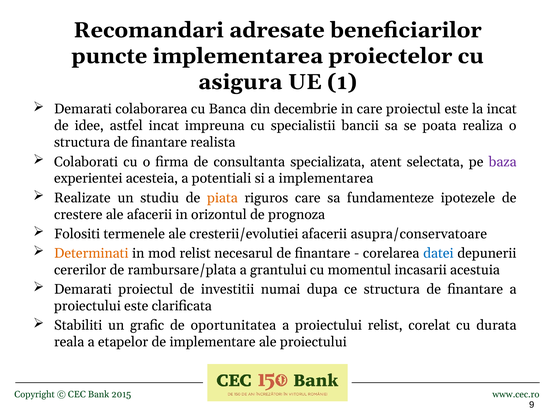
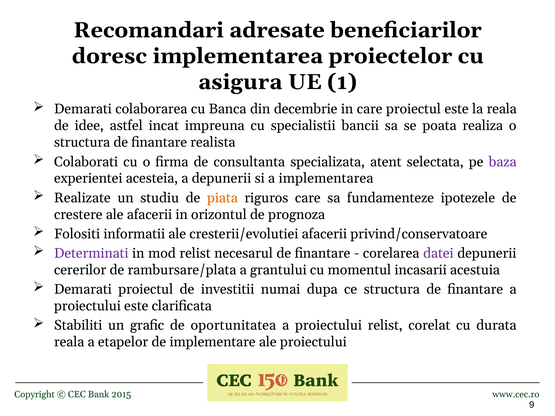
puncte: puncte -> doresc (109, 56)
la incat: incat -> reala (502, 109)
a potentiali: potentiali -> depunerii (221, 179)
termenele: termenele -> informatii (134, 234)
asupra/conservatoare: asupra/conservatoare -> privind/conservatoare (419, 234)
Determinati colour: orange -> purple (91, 253)
datei colour: blue -> purple (438, 253)
